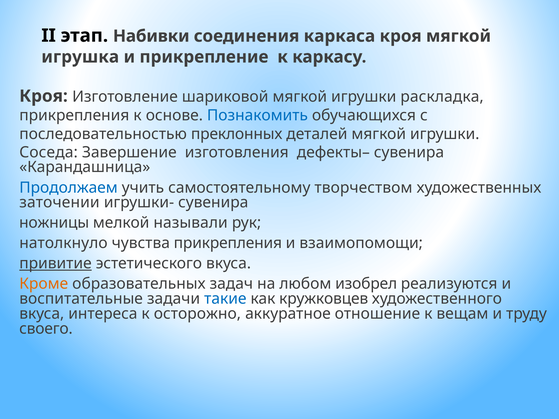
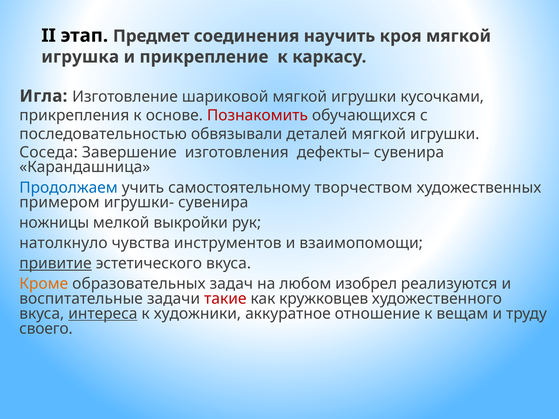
Набивки: Набивки -> Предмет (151, 36)
каркаса: каркаса -> научить (339, 36)
Кроя: Кроя -> Игла (43, 96)
раскладка: раскладка -> кусочками (442, 97)
Познакомить colour: blue -> red (257, 116)
преклонных: преклонных -> обвязывали (237, 134)
заточении: заточении -> примером (59, 203)
называли: называли -> выкройки (191, 223)
чувства прикрепления: прикрепления -> инструментов (228, 243)
такие colour: blue -> red (225, 299)
интереса underline: none -> present (103, 314)
осторожно: осторожно -> художники (197, 314)
